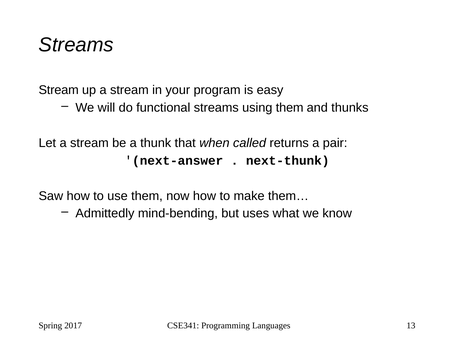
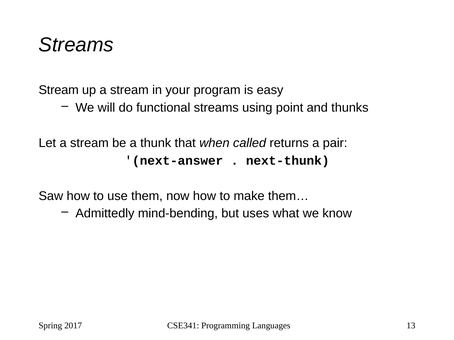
using them: them -> point (290, 108)
